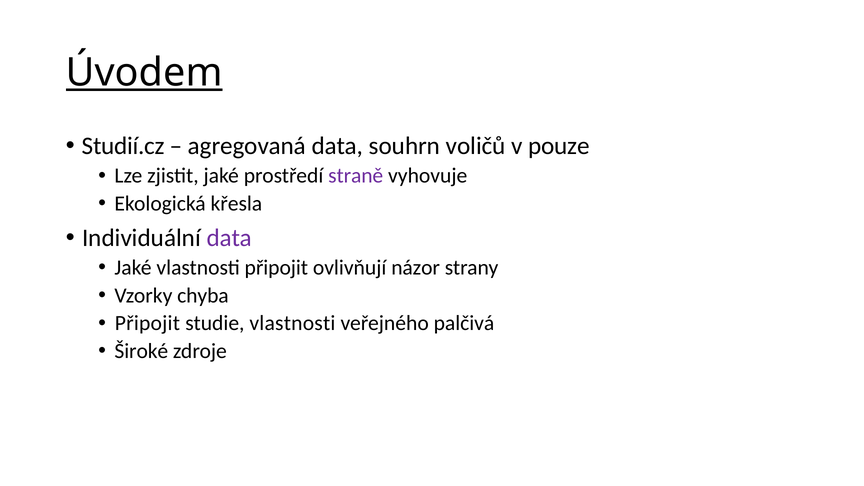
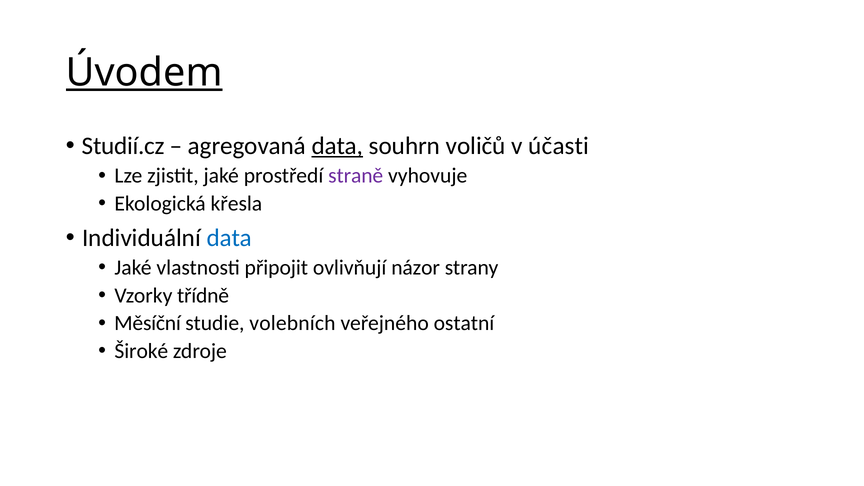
data underline: none -> present (337, 146)
pouze: pouze -> účasti (559, 146)
data colour: purple -> blue (229, 238)
chyba: chyba -> třídně (203, 296)
Připojit: Připojit -> Měsíční (148, 323)
studie vlastnosti: vlastnosti -> volebních (292, 323)
palčivá: palčivá -> ostatní (464, 323)
